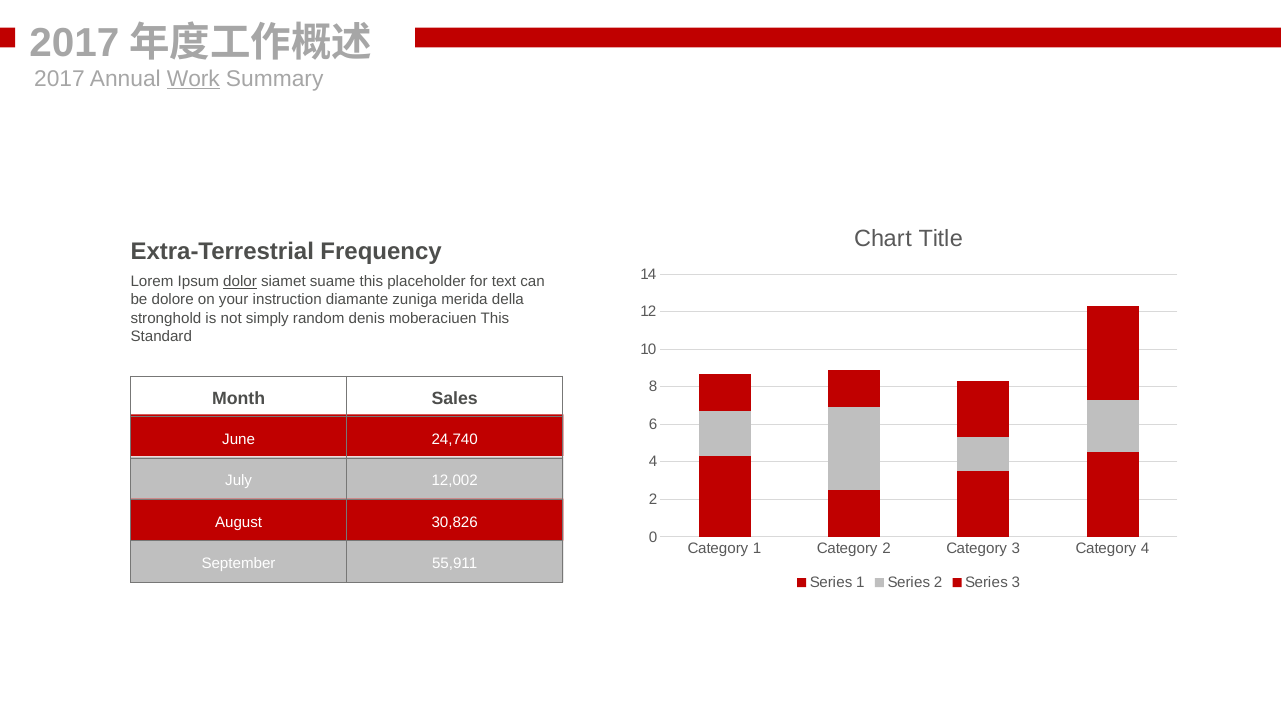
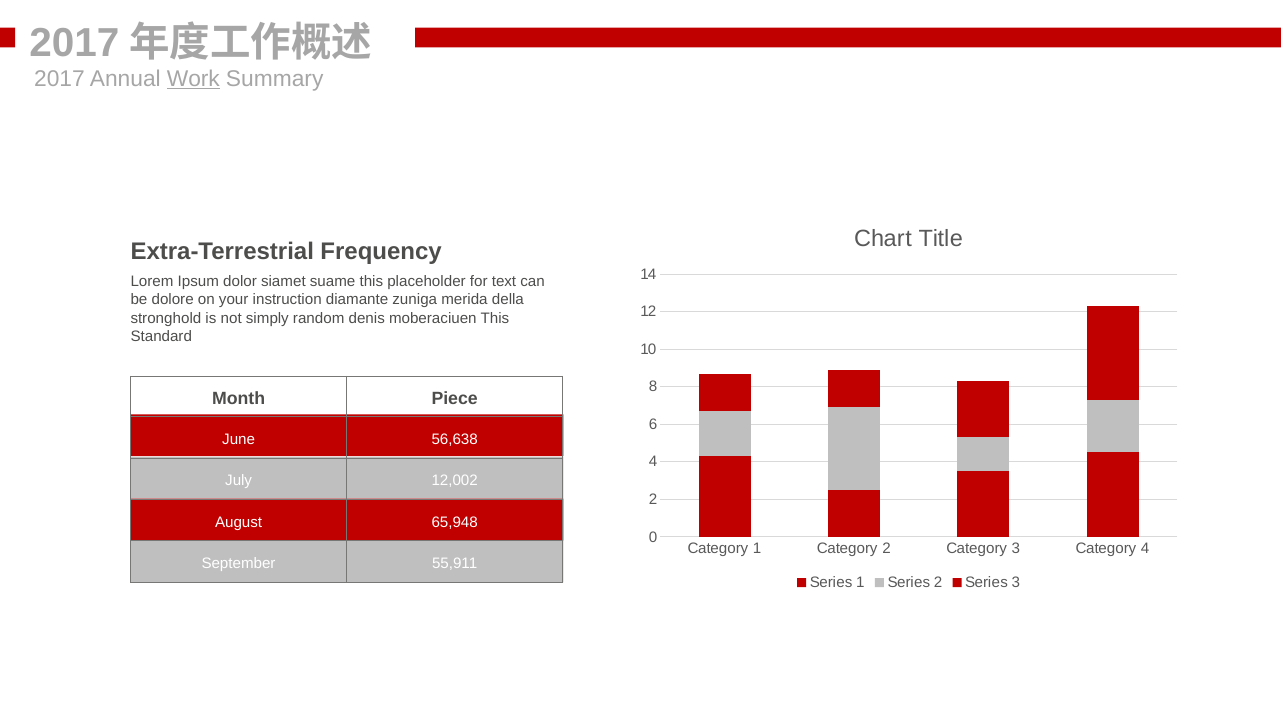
dolor underline: present -> none (240, 282)
Sales: Sales -> Piece (455, 399)
24,740: 24,740 -> 56,638 (455, 440)
30,826: 30,826 -> 65,948 (455, 523)
